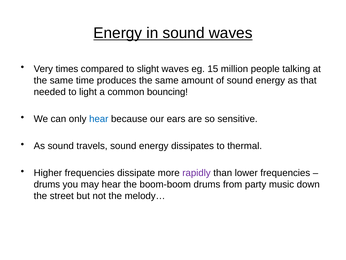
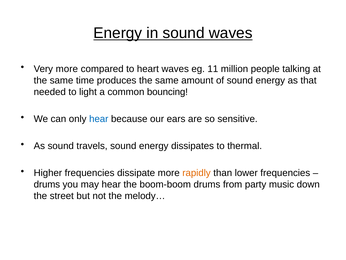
Very times: times -> more (67, 69)
slight: slight -> heart (148, 69)
15: 15 -> 11 (213, 69)
rapidly colour: purple -> orange (196, 173)
